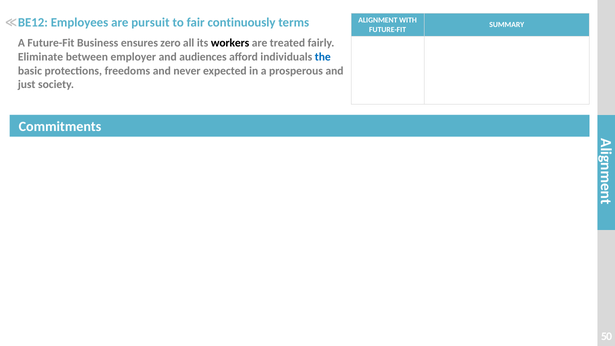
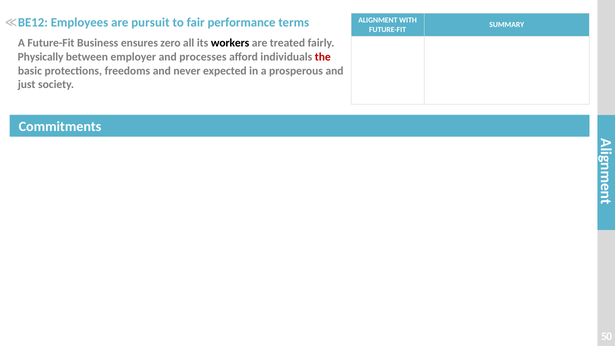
continuously: continuously -> performance (242, 23)
Eliminate: Eliminate -> Physically (41, 57)
audiences: audiences -> processes (203, 57)
the colour: blue -> red (323, 57)
